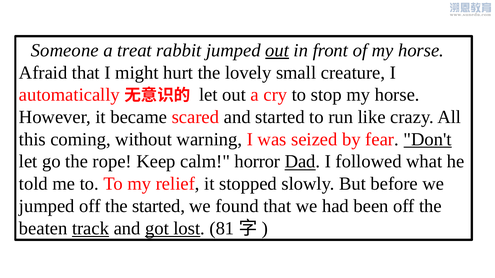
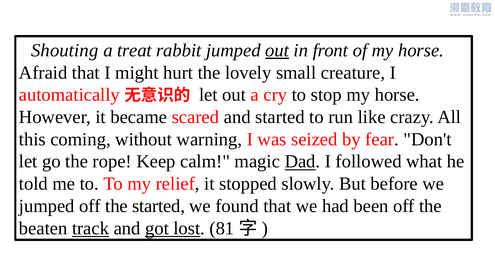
Someone: Someone -> Shouting (65, 50)
Don't underline: present -> none (428, 139)
horror: horror -> magic (257, 162)
